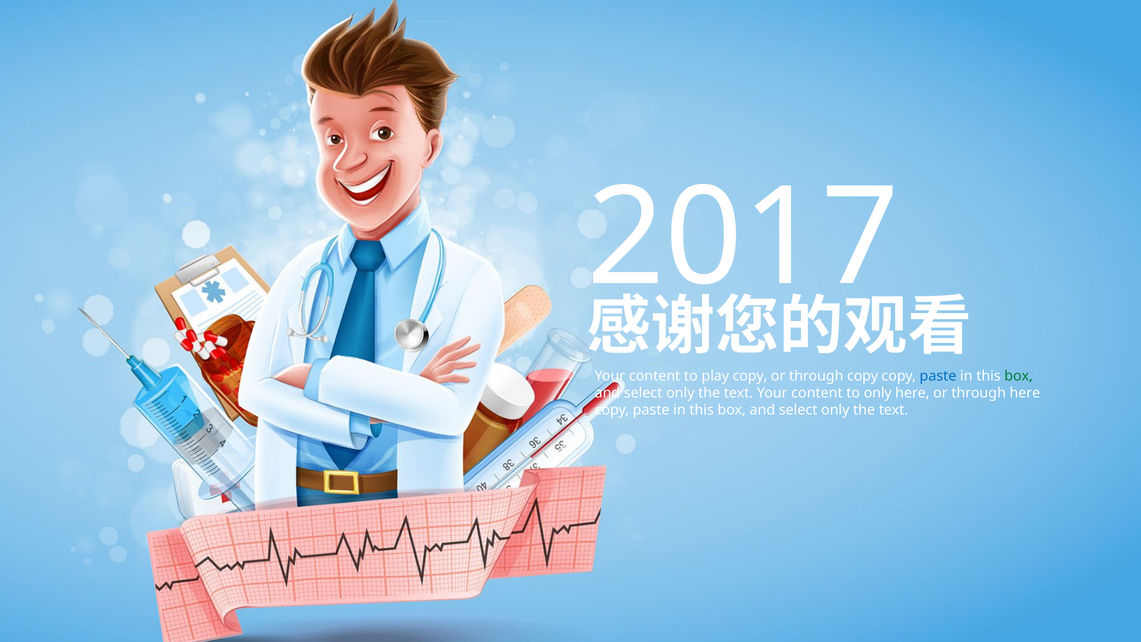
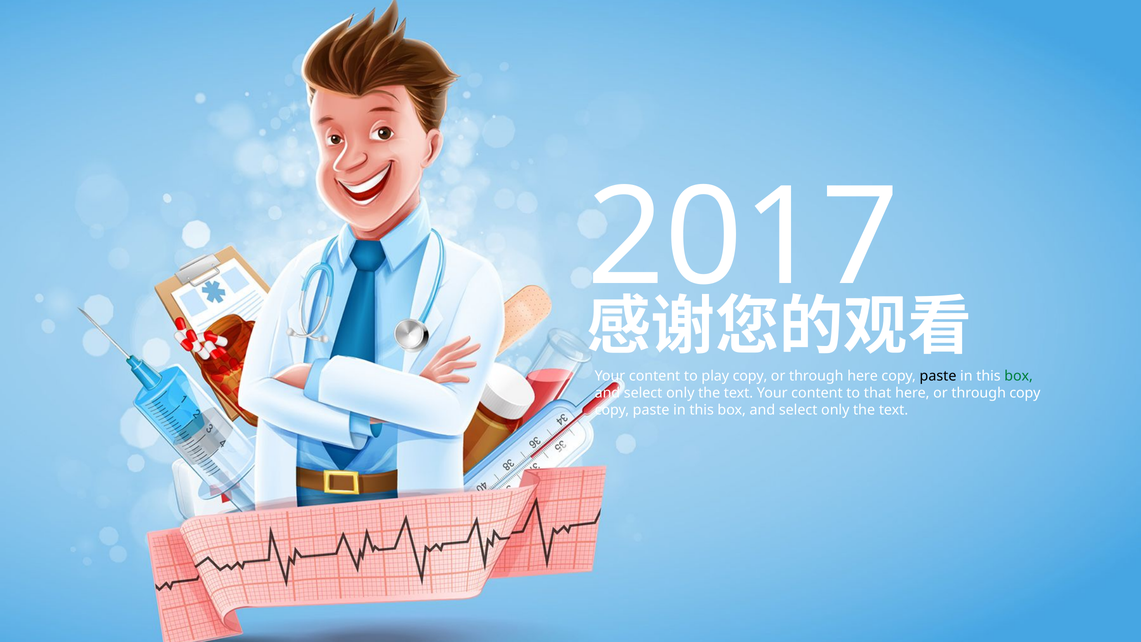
through copy: copy -> here (863, 376)
paste colour: blue -> black (938, 376)
to only: only -> that (878, 393)
through here: here -> copy (1025, 393)
